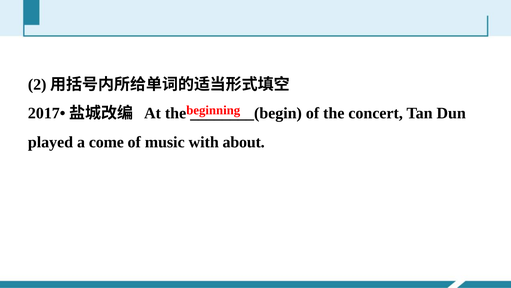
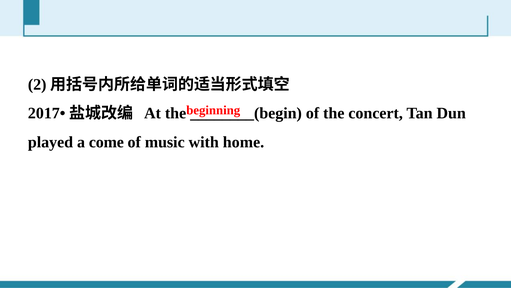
about: about -> home (244, 142)
